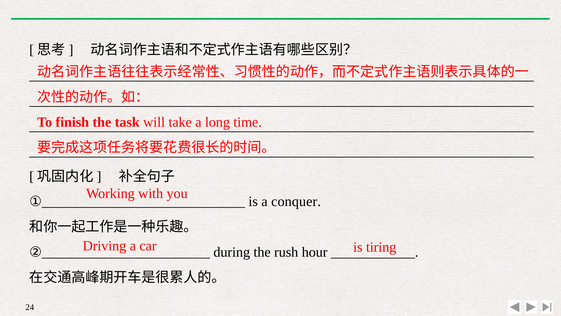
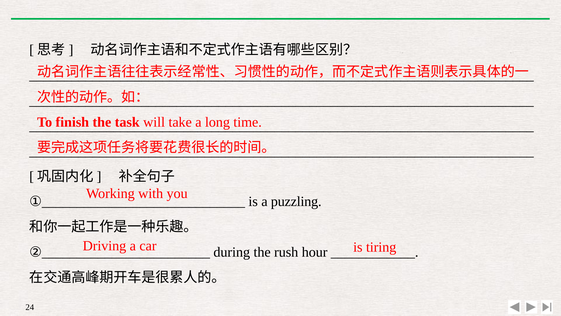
conquer: conquer -> puzzling (296, 201)
